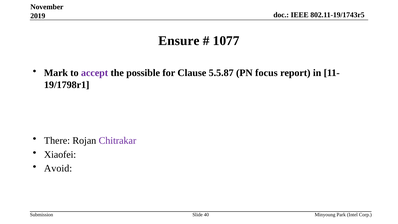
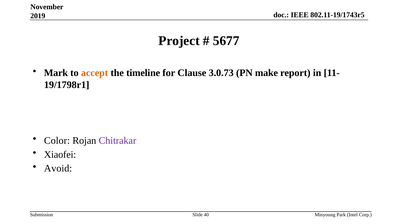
Ensure: Ensure -> Project (179, 41)
1077: 1077 -> 5677 (226, 41)
accept colour: purple -> orange (95, 73)
possible: possible -> timeline (143, 73)
5.5.87: 5.5.87 -> 3.0.73 (221, 73)
focus: focus -> make (267, 73)
There: There -> Color (57, 140)
